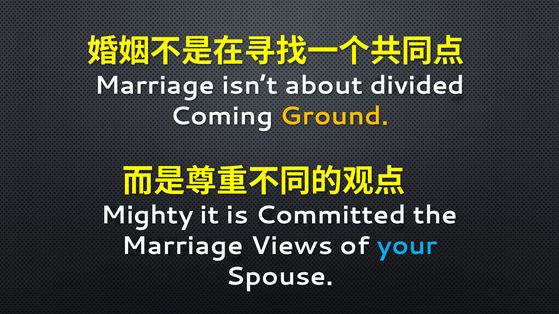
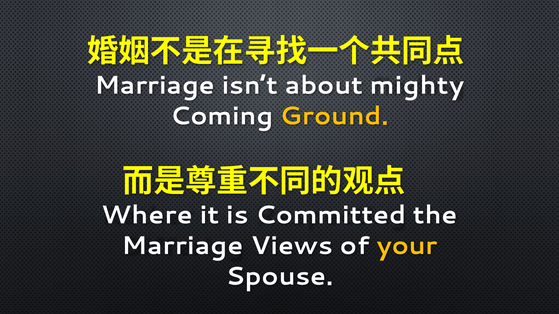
divided: divided -> mighty (417, 85)
Mighty: Mighty -> Where (147, 215)
your colour: light blue -> yellow (407, 246)
